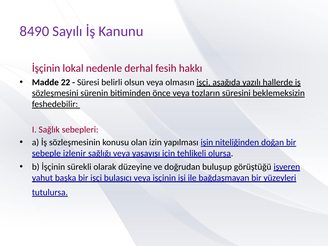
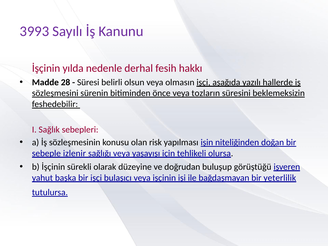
8490: 8490 -> 3993 (34, 31)
lokal: lokal -> yılda (73, 68)
22: 22 -> 28 (65, 82)
izin: izin -> risk (155, 142)
yüzeyleri: yüzeyleri -> yeterlilik (280, 178)
